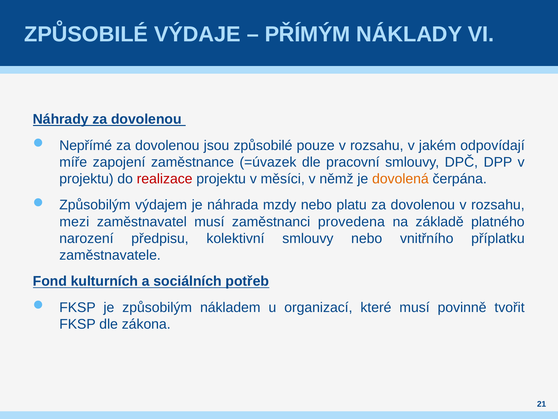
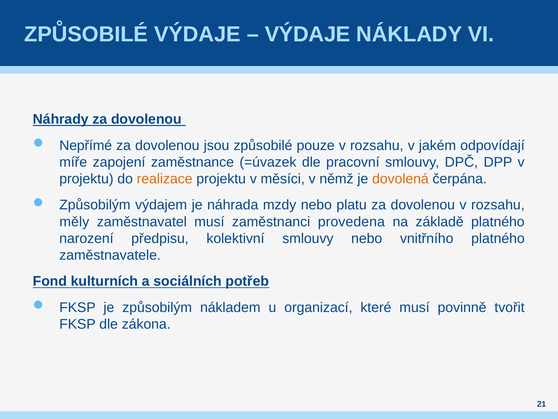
PŘÍMÝM: PŘÍMÝM -> VÝDAJE (308, 34)
realizace colour: red -> orange (165, 179)
mezi: mezi -> měly (74, 222)
vnitřního příplatku: příplatku -> platného (498, 238)
